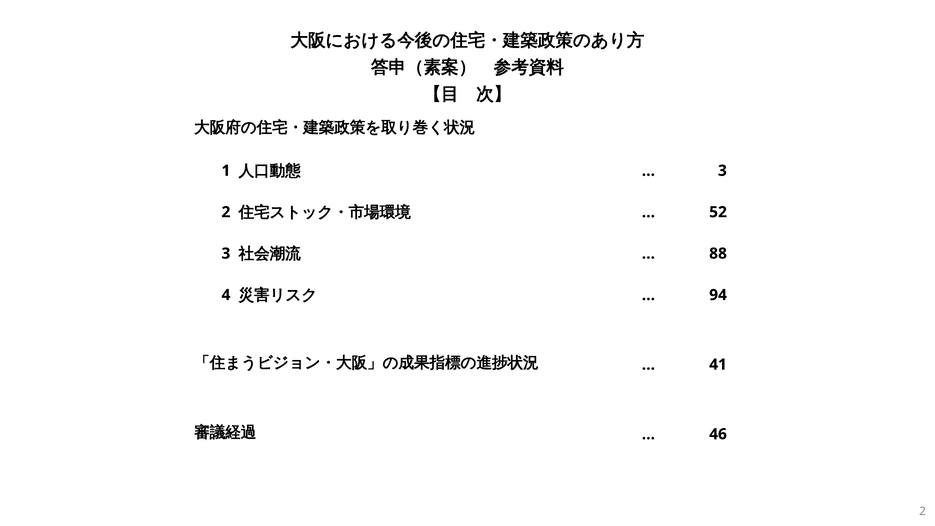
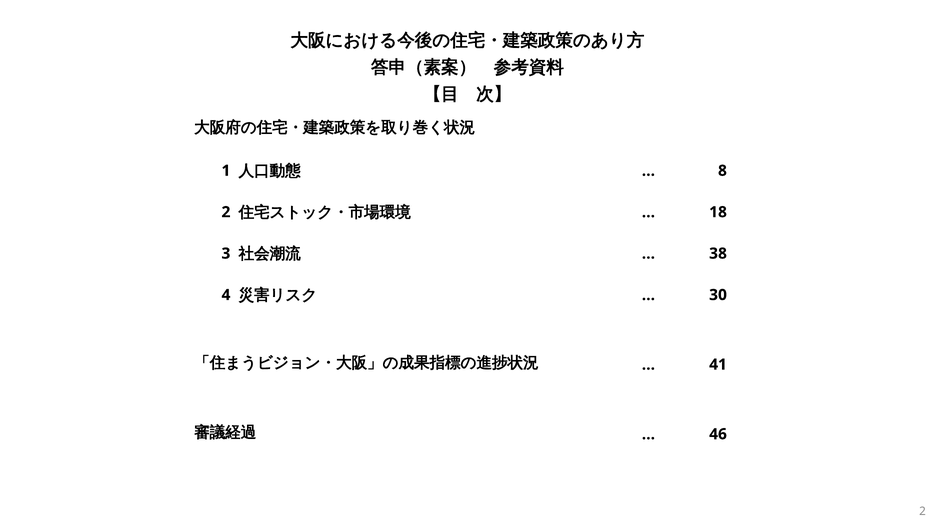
3: 3 -> 8 (722, 171)
52: 52 -> 18 (718, 212)
88: 88 -> 38 (718, 253)
94: 94 -> 30 (718, 295)
